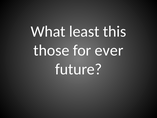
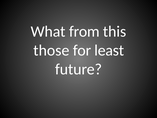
least: least -> from (84, 31)
ever: ever -> least (109, 50)
